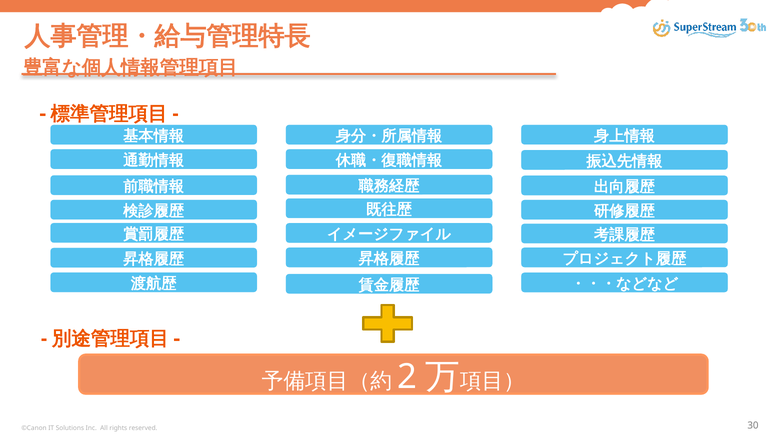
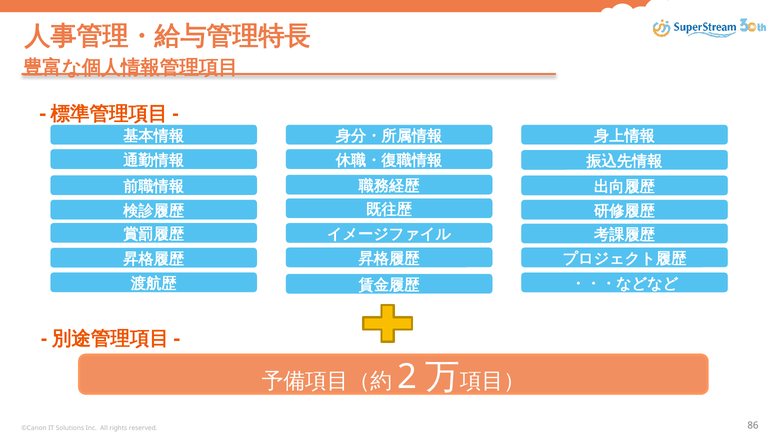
30: 30 -> 86 (753, 425)
